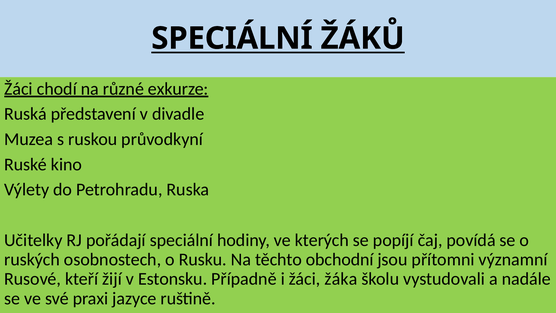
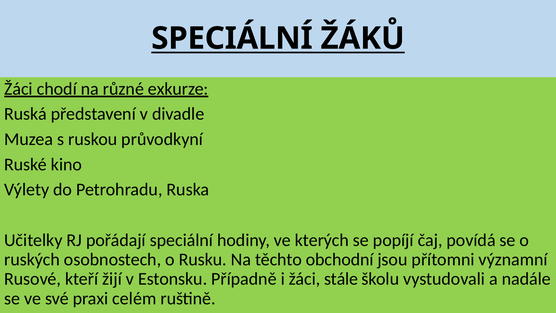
žáka: žáka -> stále (341, 279)
jazyce: jazyce -> celém (134, 298)
